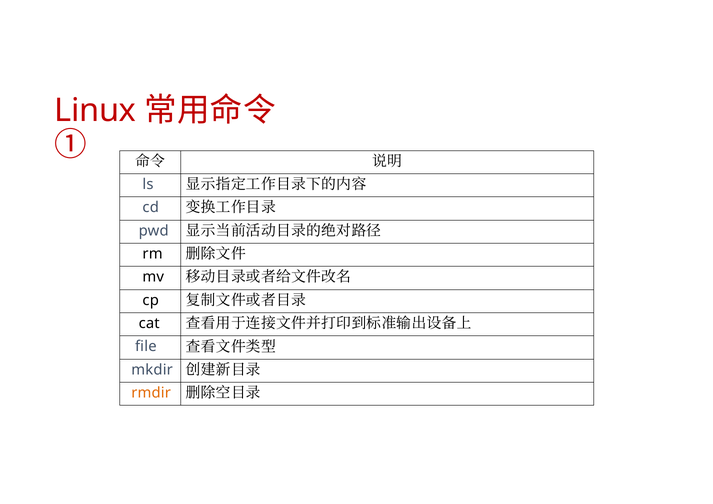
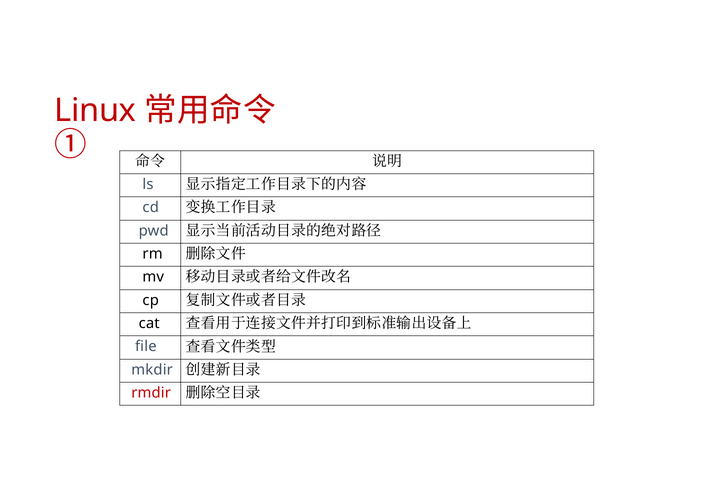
rmdir colour: orange -> red (151, 393)
